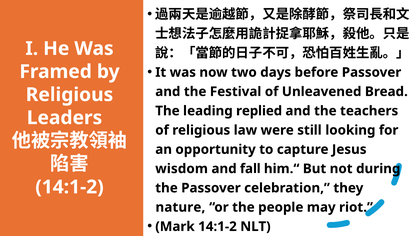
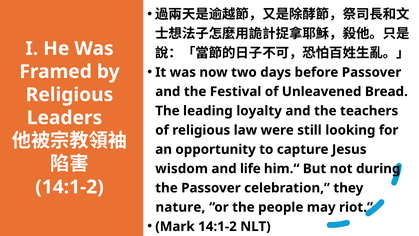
replied: replied -> loyalty (259, 111)
fall: fall -> life (250, 168)
